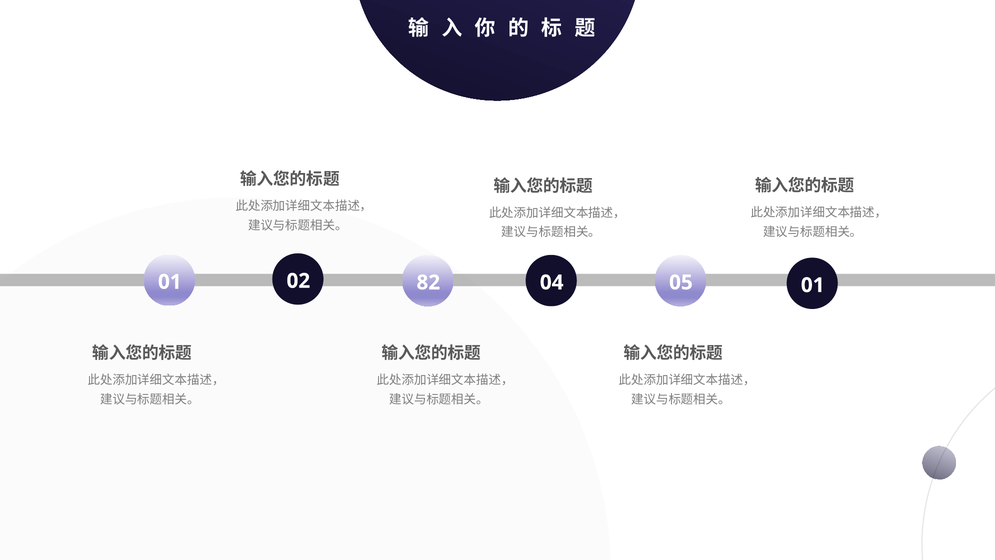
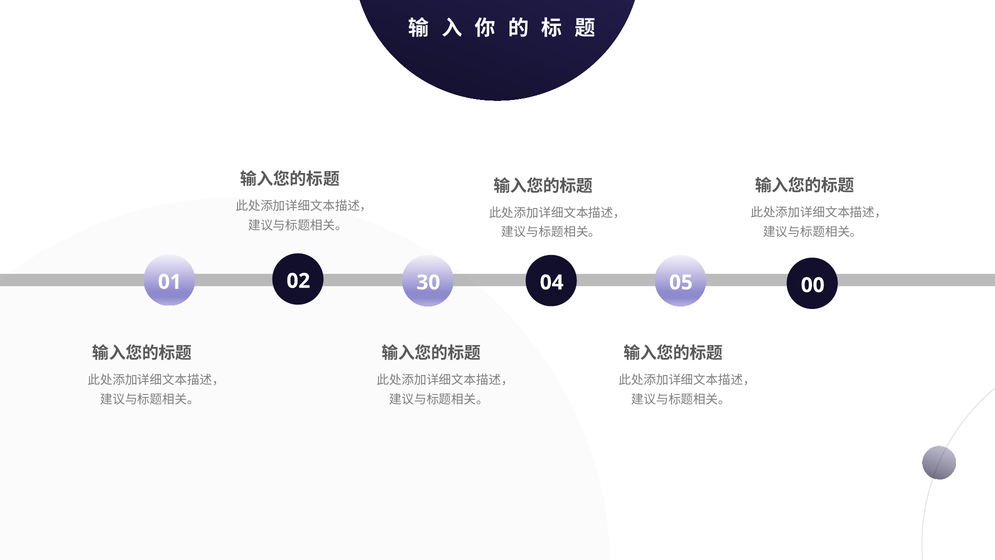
82: 82 -> 30 (428, 282)
05 01: 01 -> 00 (813, 285)
